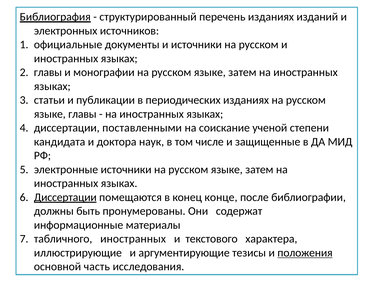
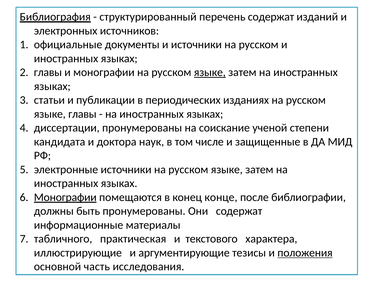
перечень изданиях: изданиях -> содержат (271, 17)
языке underline: none -> present (210, 72)
диссертации поставленными: поставленными -> пронумерованы (142, 128)
Диссертации: Диссертации -> Монографии (65, 197)
табличного иностранных: иностранных -> практическая (133, 238)
